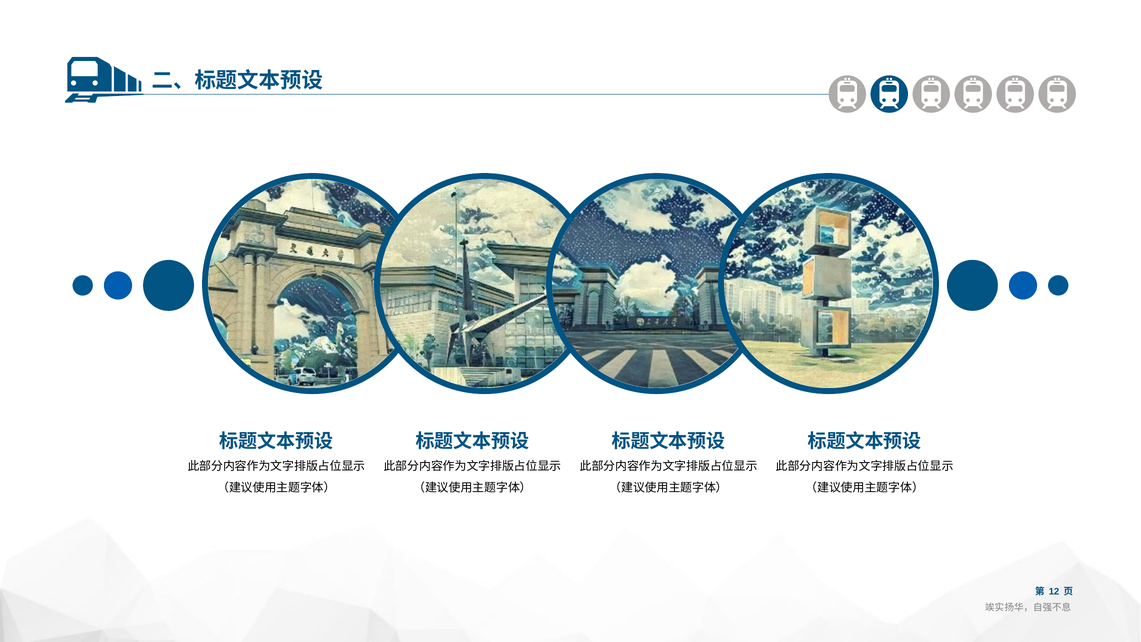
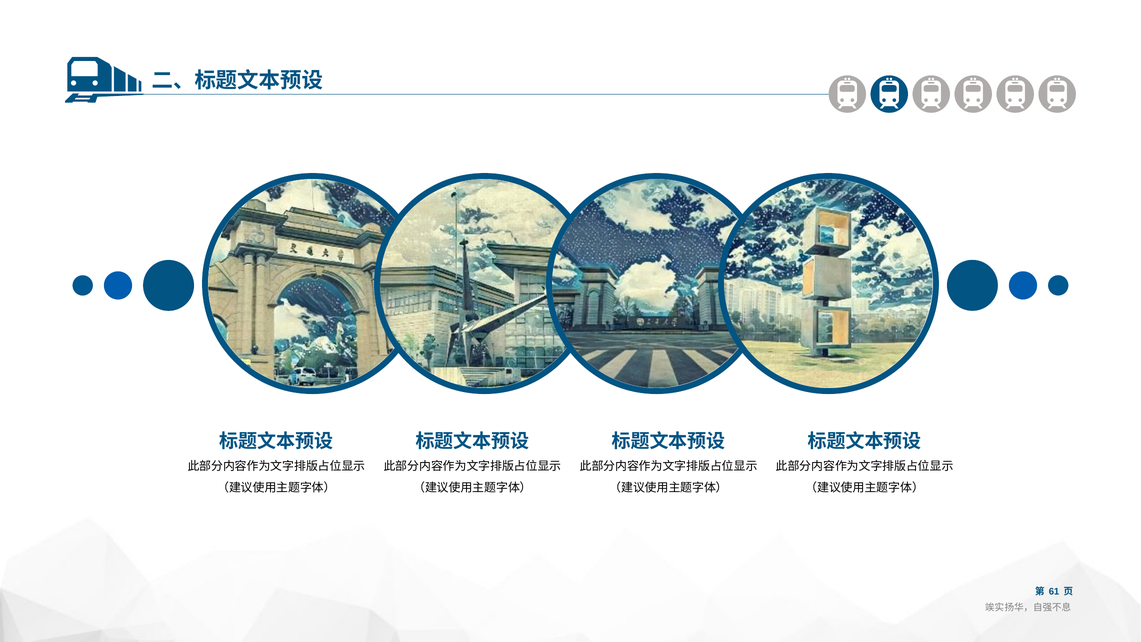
12: 12 -> 61 (1054, 592)
